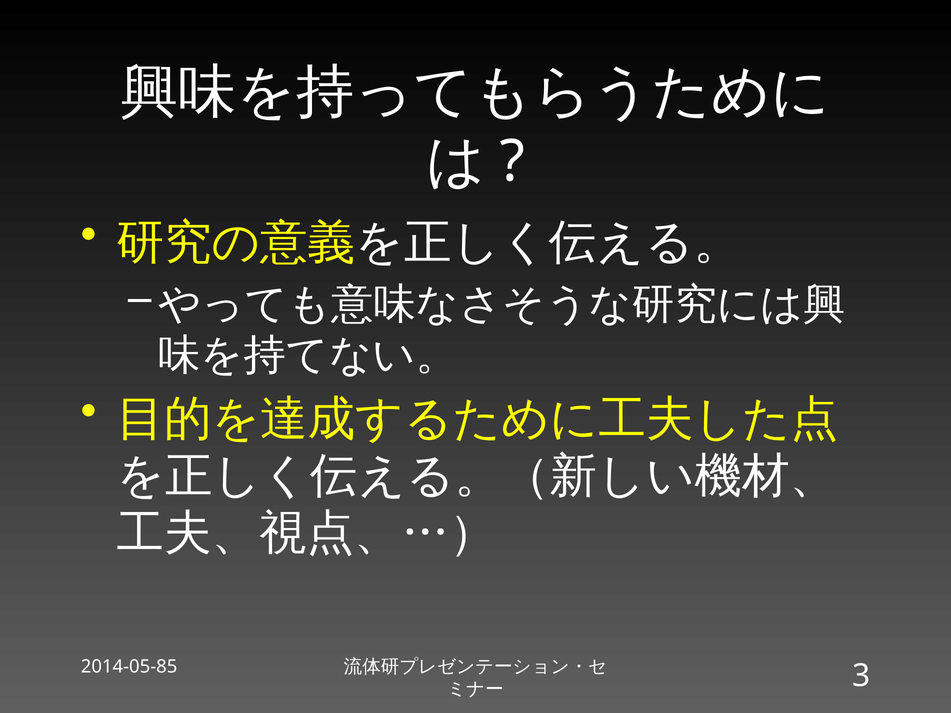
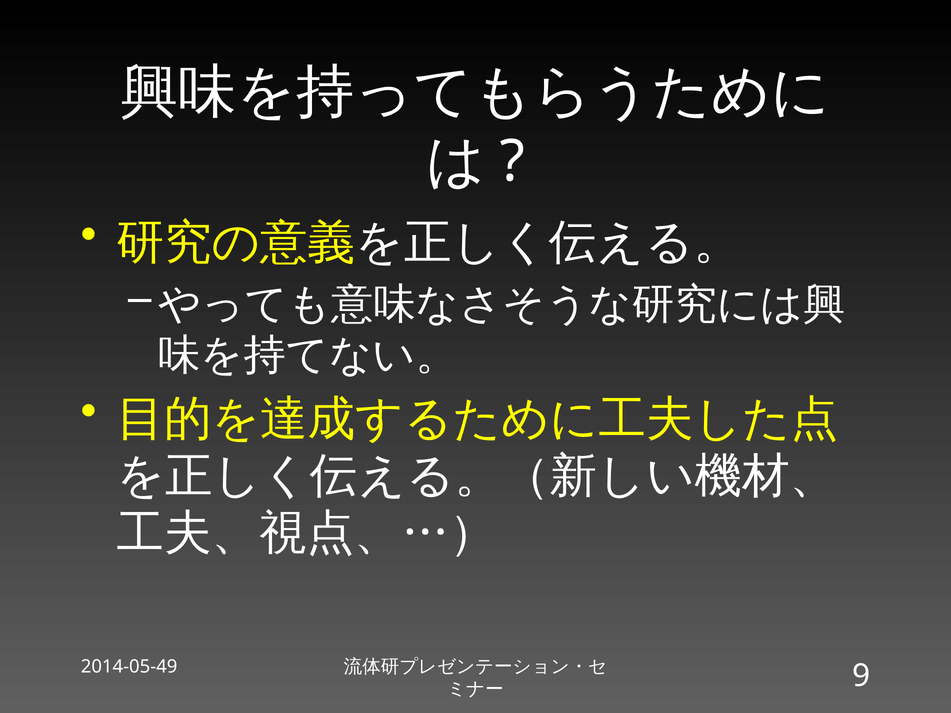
2014-05-85: 2014-05-85 -> 2014-05-49 (129, 667)
3: 3 -> 9 (861, 676)
